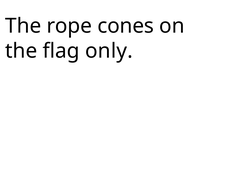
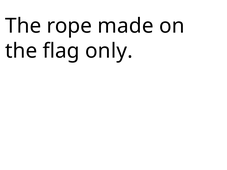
cones: cones -> made (125, 26)
